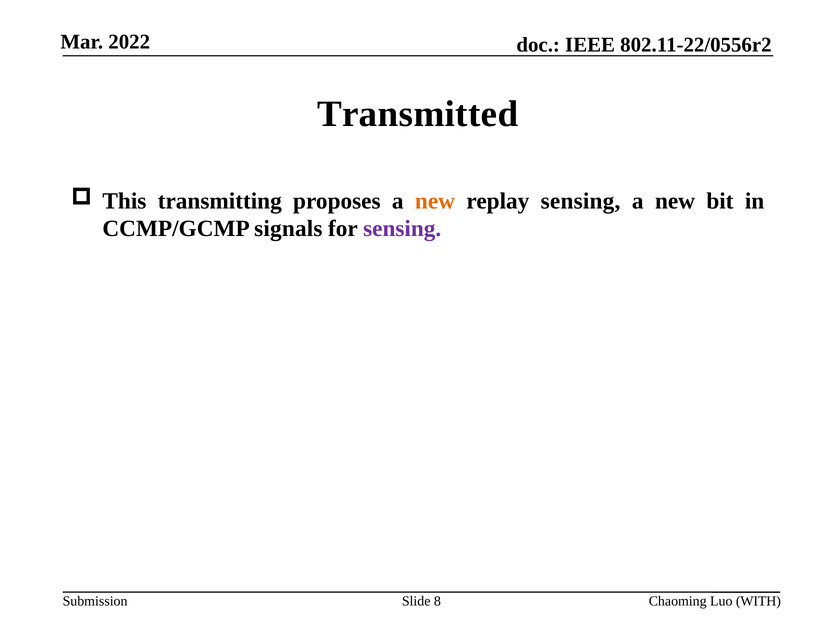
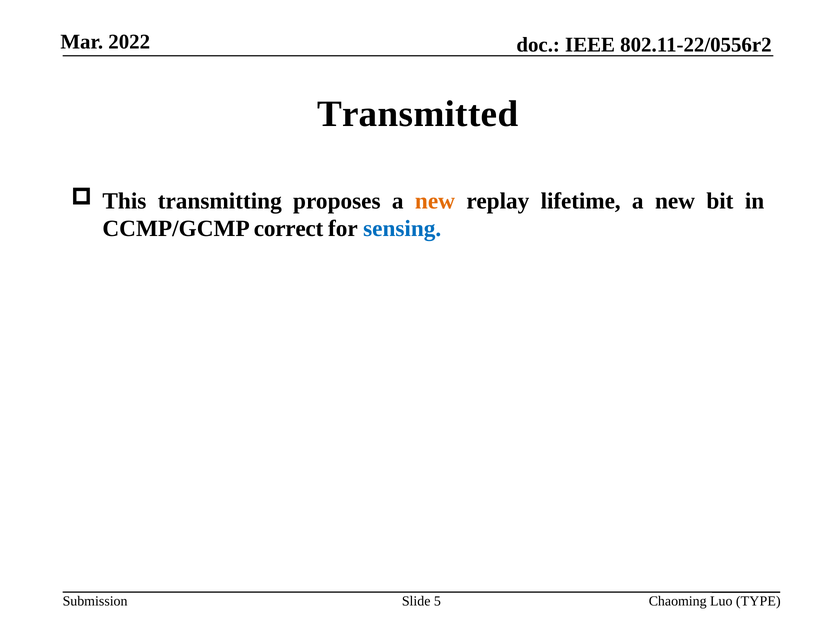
replay sensing: sensing -> lifetime (581, 201)
signals: signals -> correct (289, 229)
sensing colour: purple -> blue (402, 229)
8: 8 -> 5 (437, 601)
WITH: WITH -> TYPE (758, 601)
